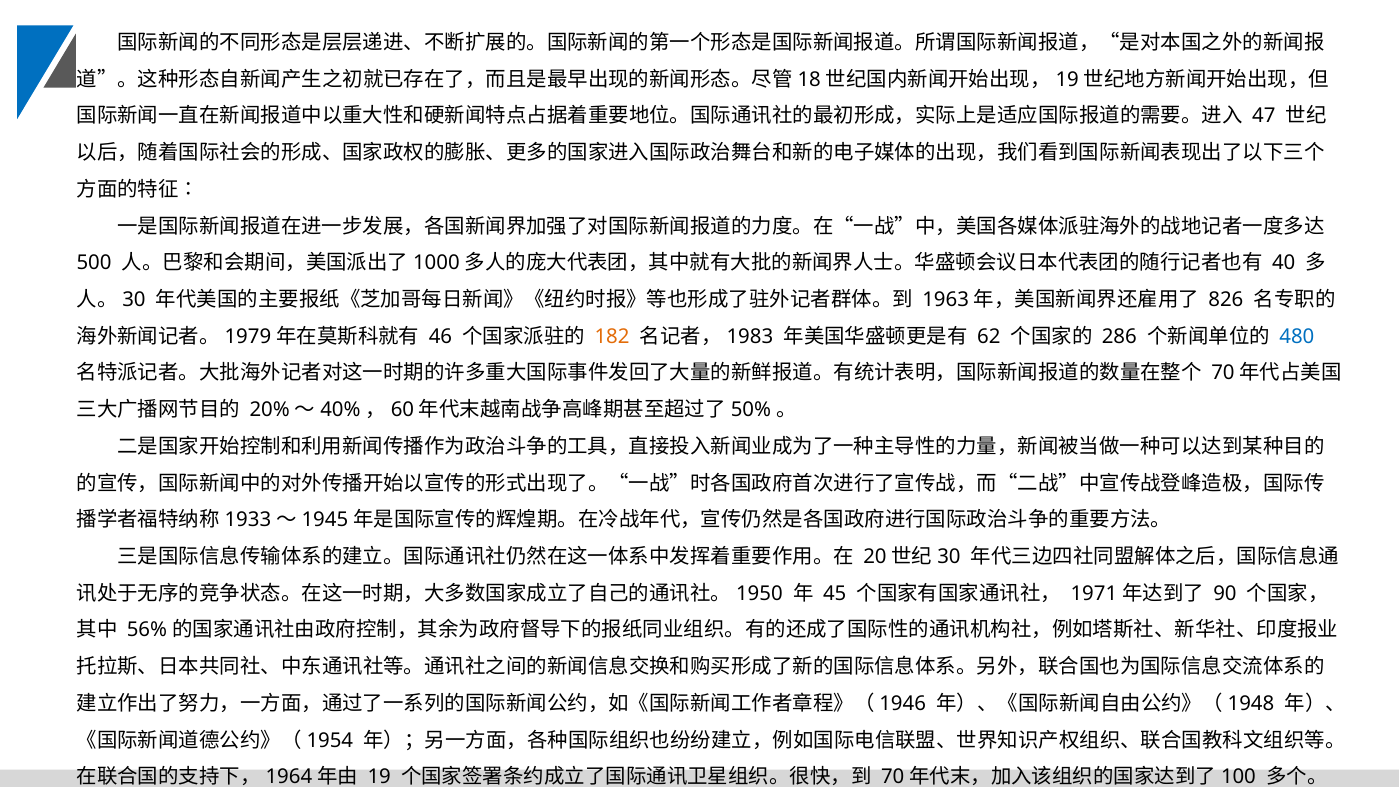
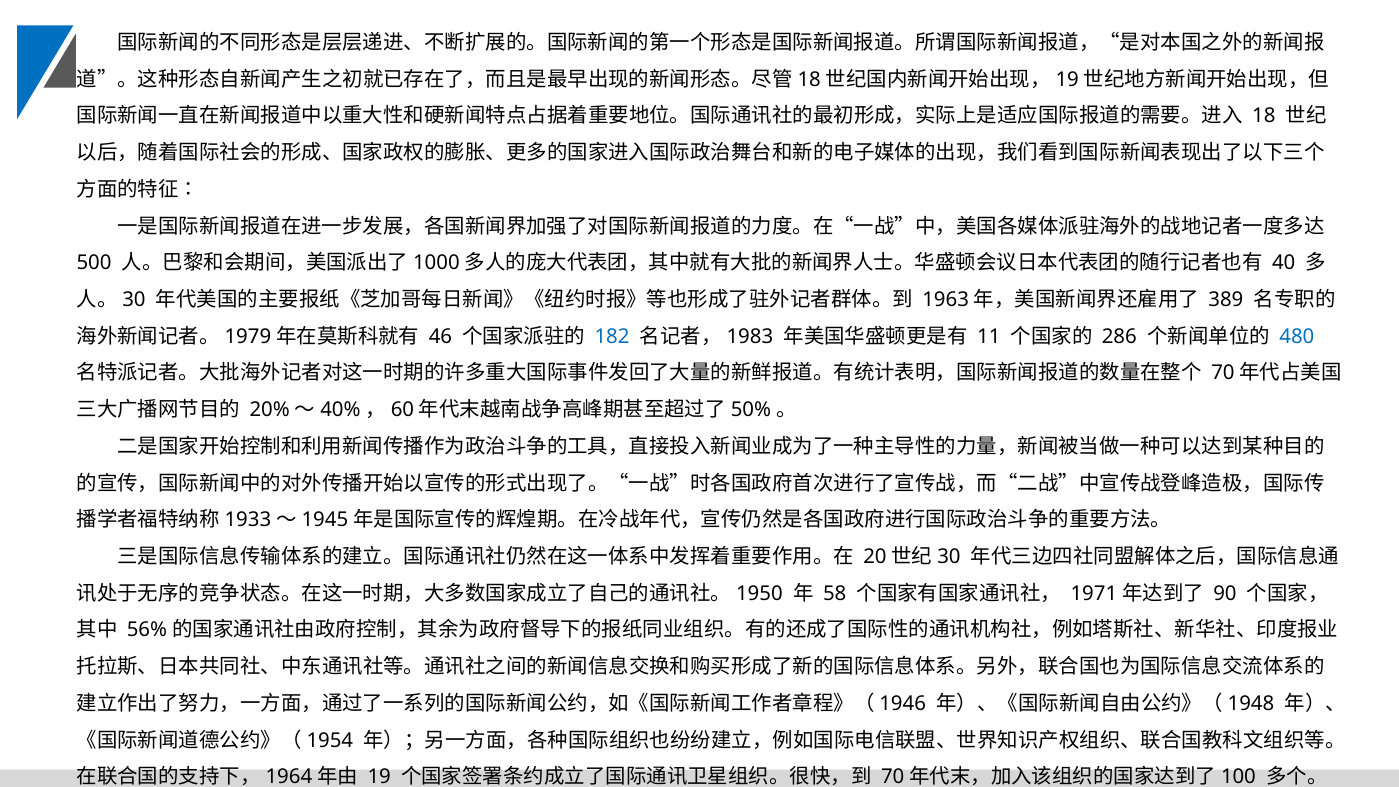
47: 47 -> 18 (1264, 116)
826: 826 -> 389 (1226, 300)
182 colour: orange -> blue (612, 336)
62: 62 -> 11 (989, 336)
45: 45 -> 58 (835, 593)
